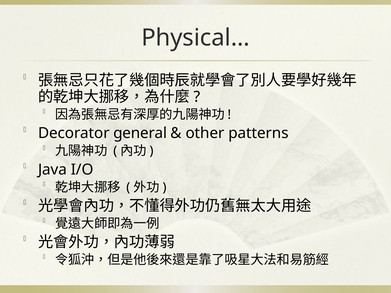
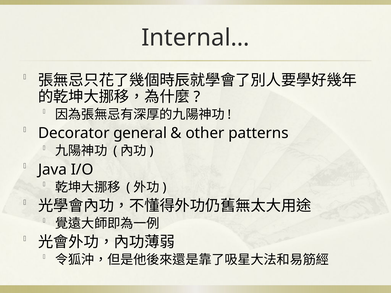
Physical…: Physical… -> Internal… (195, 38)
